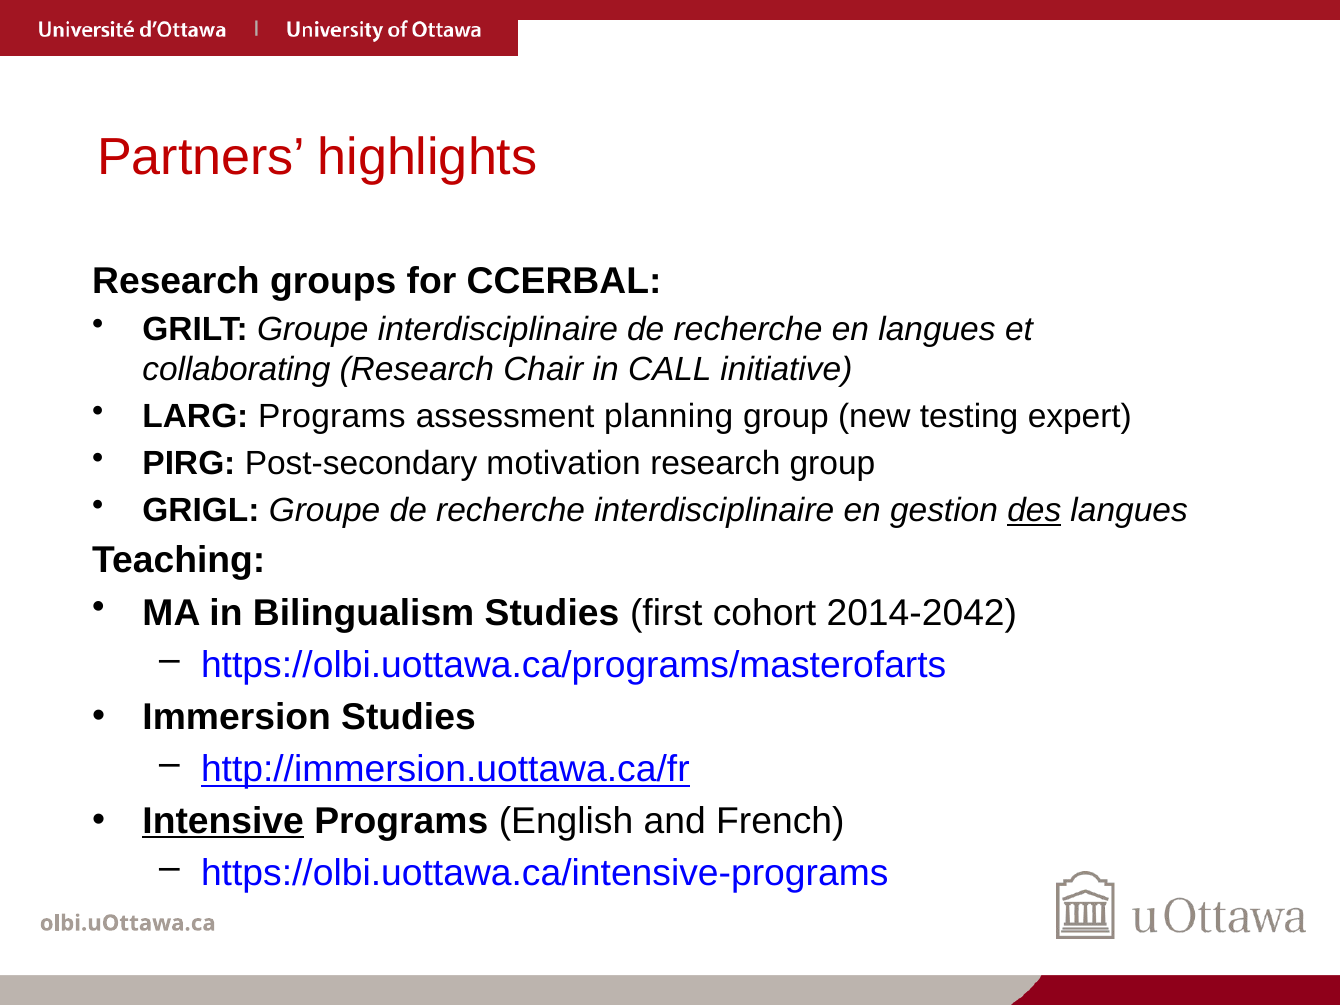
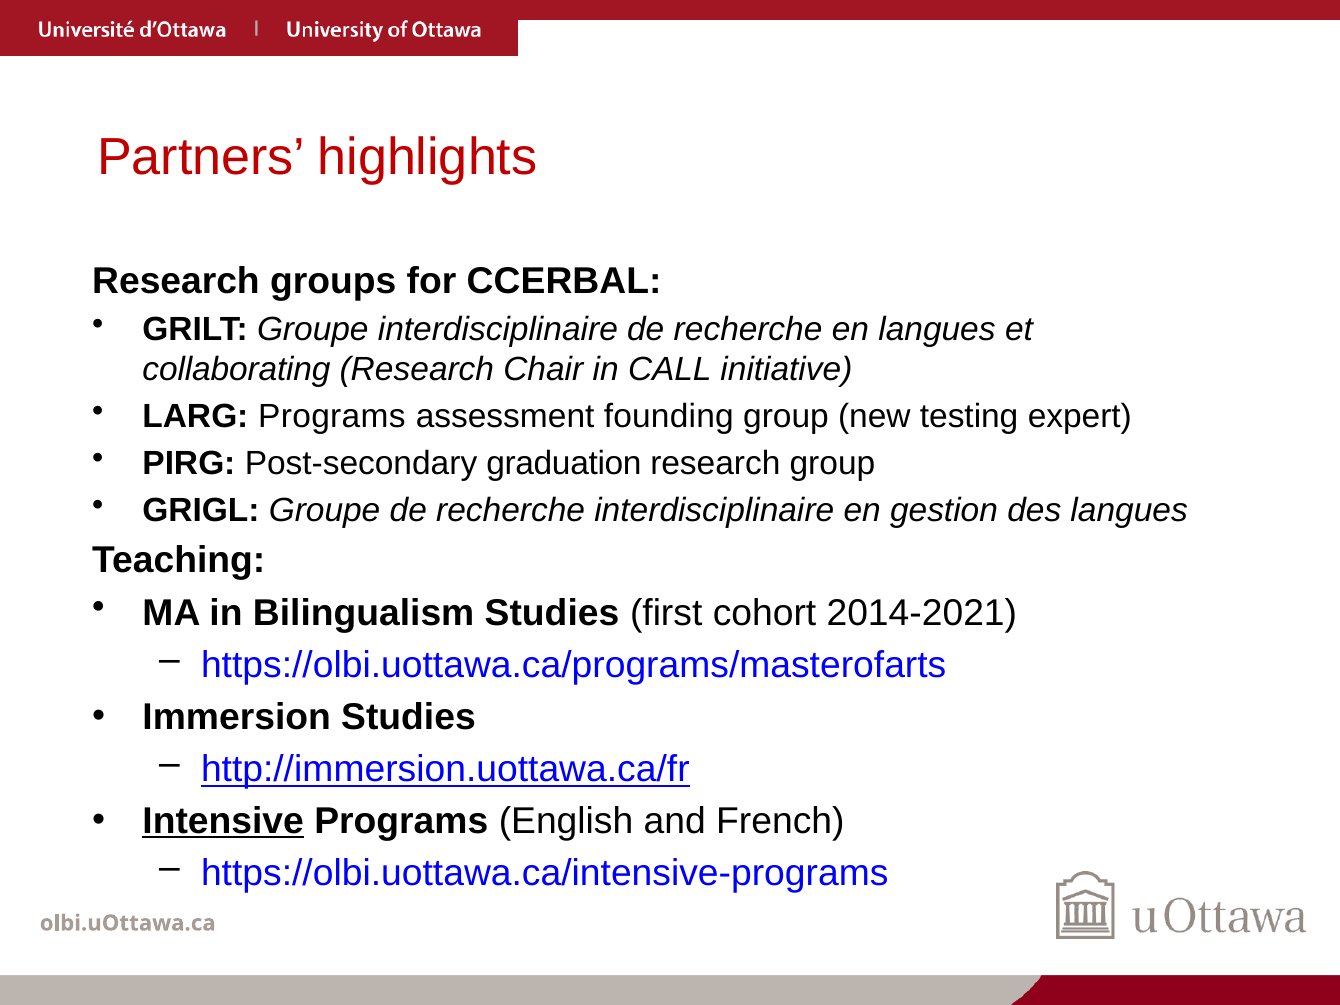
planning: planning -> founding (669, 417)
motivation: motivation -> graduation (564, 464)
des underline: present -> none (1034, 511)
2014-2042: 2014-2042 -> 2014-2021 (922, 613)
